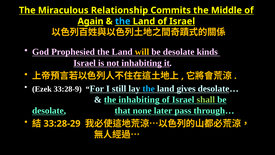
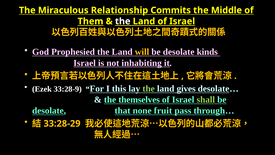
Again: Again -> Them (90, 21)
the colour: light blue -> white (123, 21)
still: still -> this (119, 89)
the colour: light blue -> light green (149, 89)
the inhabiting: inhabiting -> themselves (139, 100)
later: later -> fruit (163, 111)
